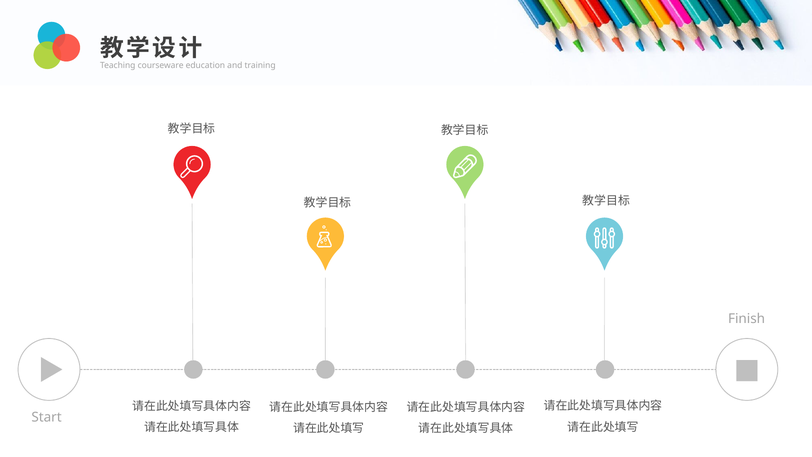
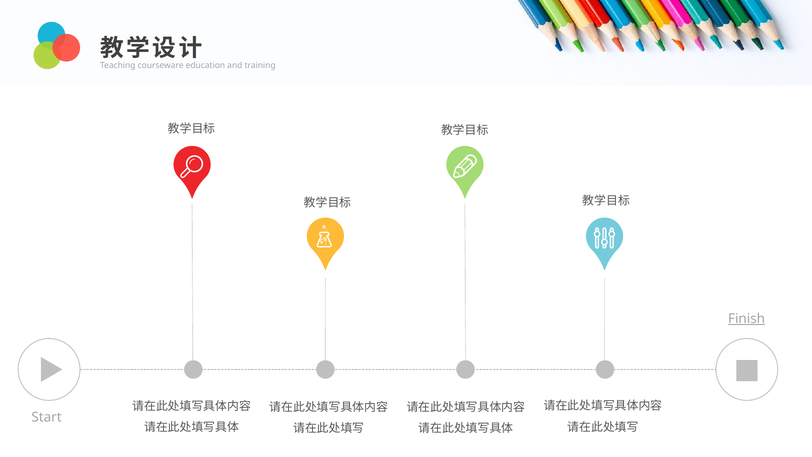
Finish underline: none -> present (747, 319)
